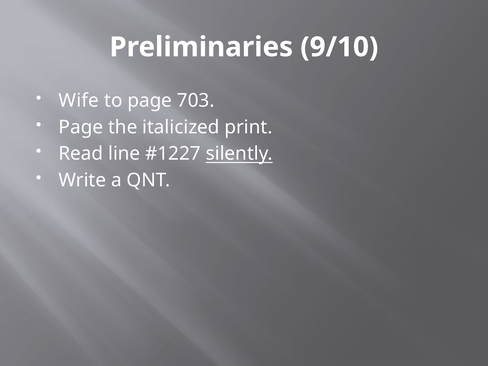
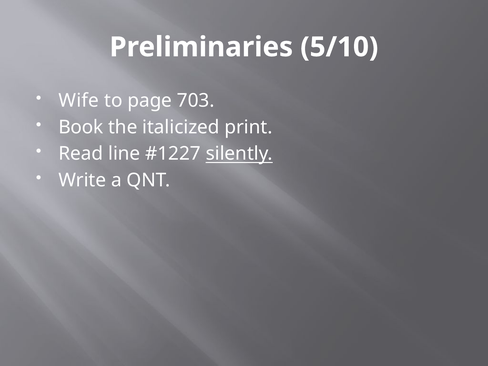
9/10: 9/10 -> 5/10 (339, 47)
Page: Page -> Book (81, 127)
